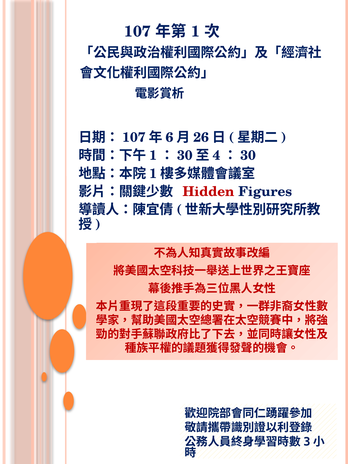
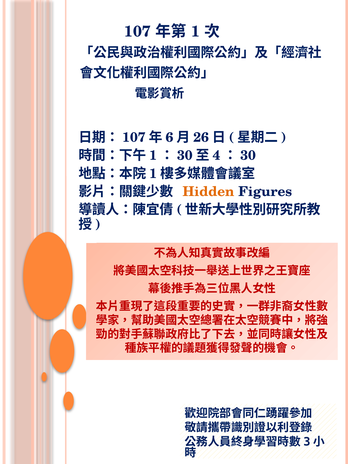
Hidden colour: red -> orange (209, 192)
